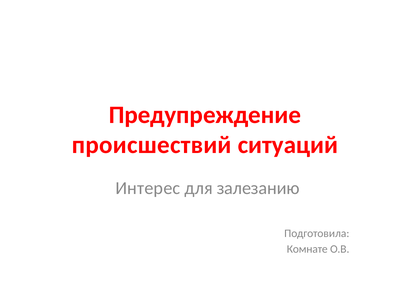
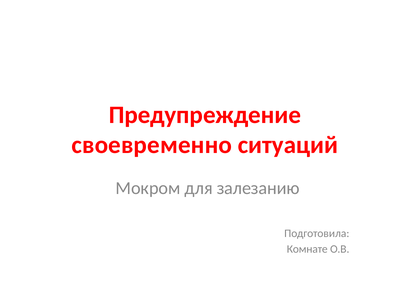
происшествий: происшествий -> своевременно (152, 145)
Интерес: Интерес -> Мокром (148, 189)
